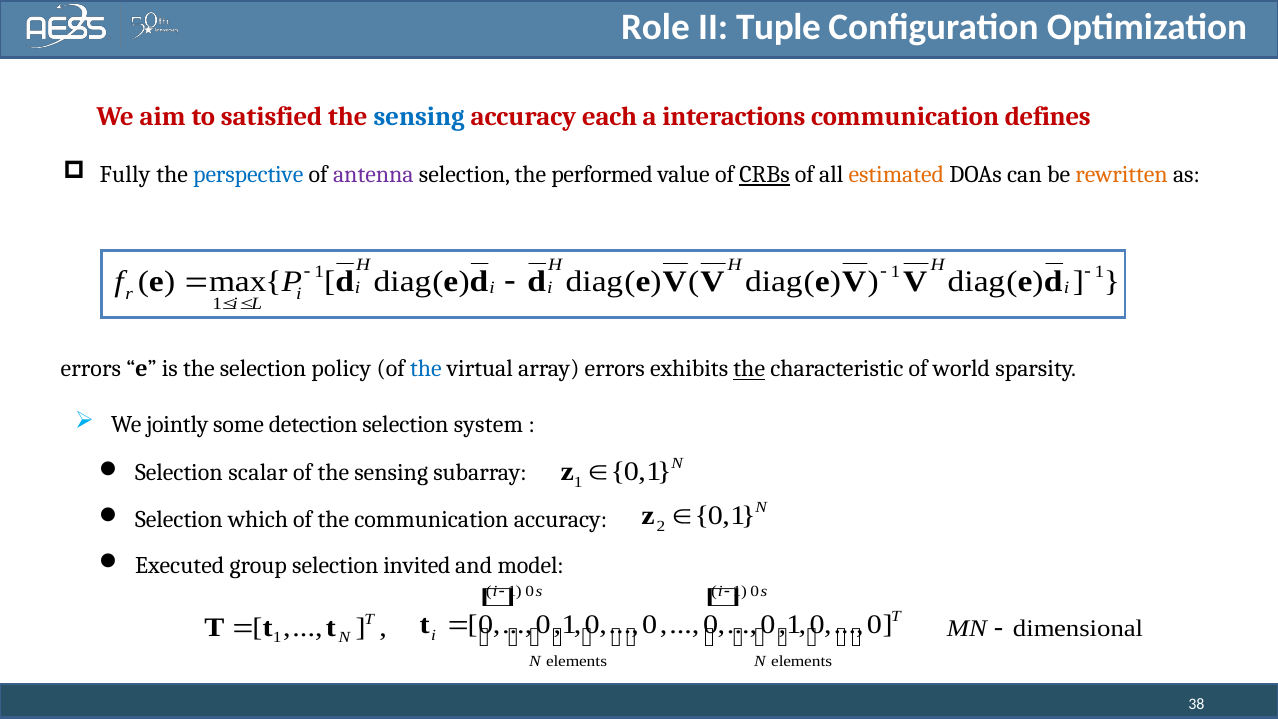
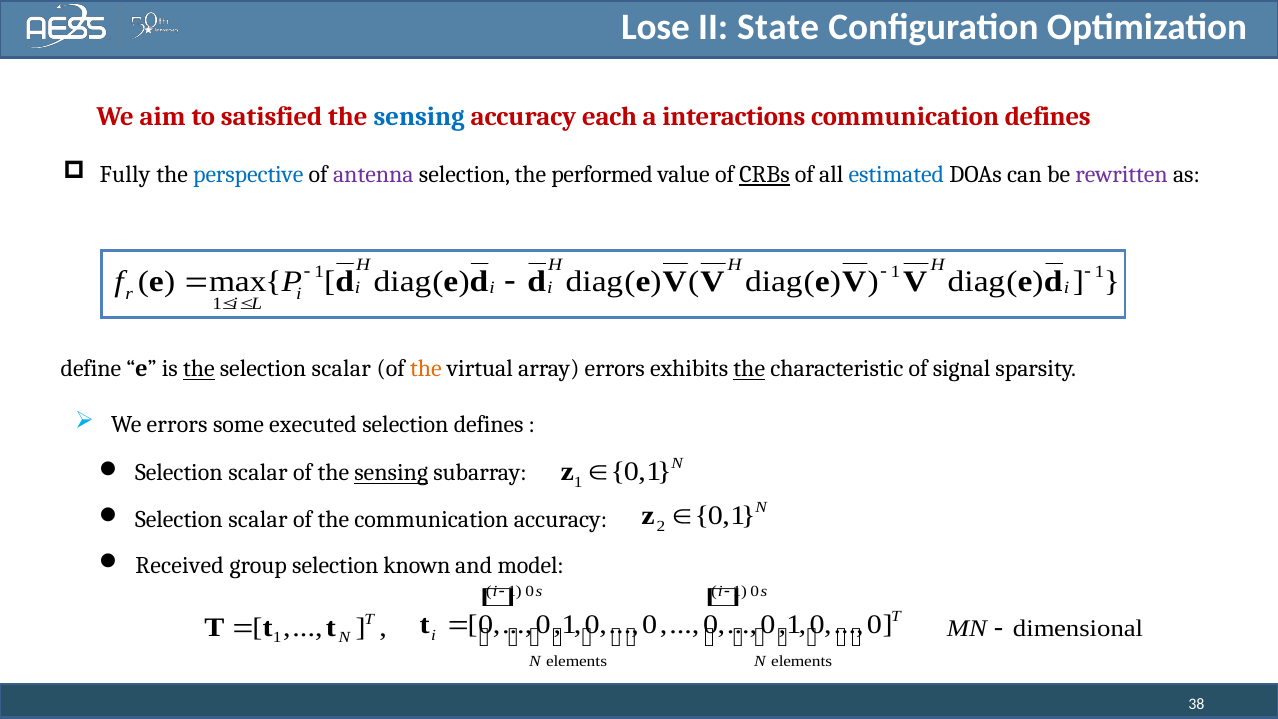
Role: Role -> Lose (655, 28)
Tuple: Tuple -> State (778, 28)
estimated colour: orange -> blue (896, 175)
rewritten colour: orange -> purple (1122, 175)
errors: errors -> define (91, 369)
the underline: none -> present (199, 369)
policy: policy -> scalar (341, 369)
the colour: blue -> orange (426, 369)
world: world -> signal (962, 369)
We jointly: jointly -> errors (177, 425)
detection: detection -> executed (313, 425)
selection system: system -> defines (489, 425)
sensing underline: none -> present (391, 473)
which: which -> scalar (258, 519)
Executed: Executed -> Received (180, 565)
invited: invited -> known (417, 565)
